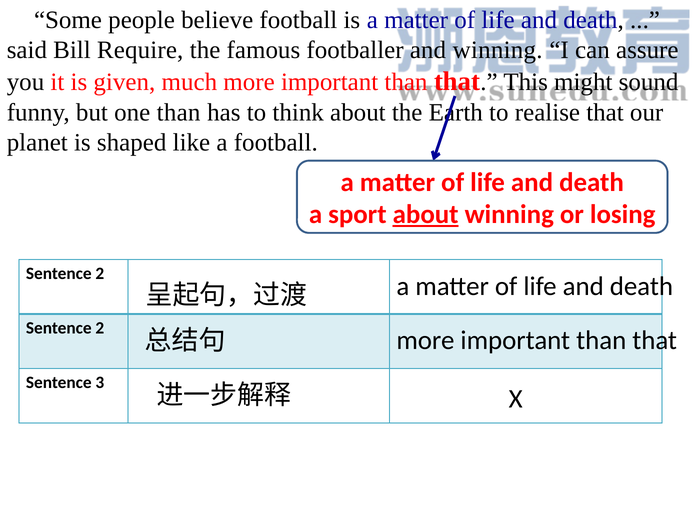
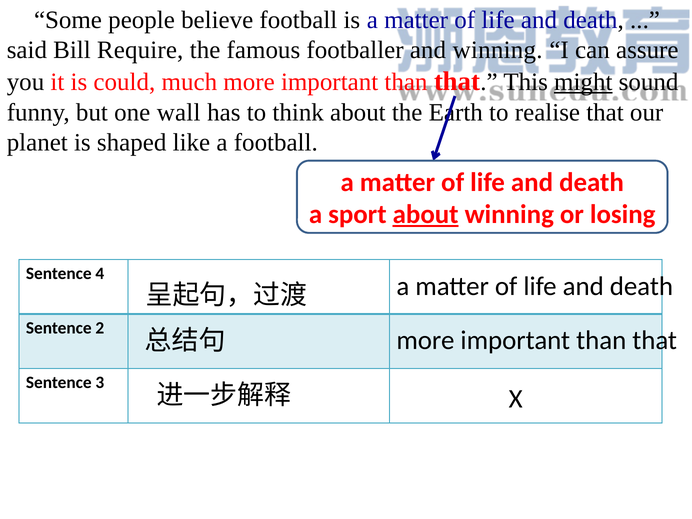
given: given -> could (124, 82)
might underline: none -> present (583, 82)
one than: than -> wall (179, 112)
2: 2 -> 4 (100, 274)
